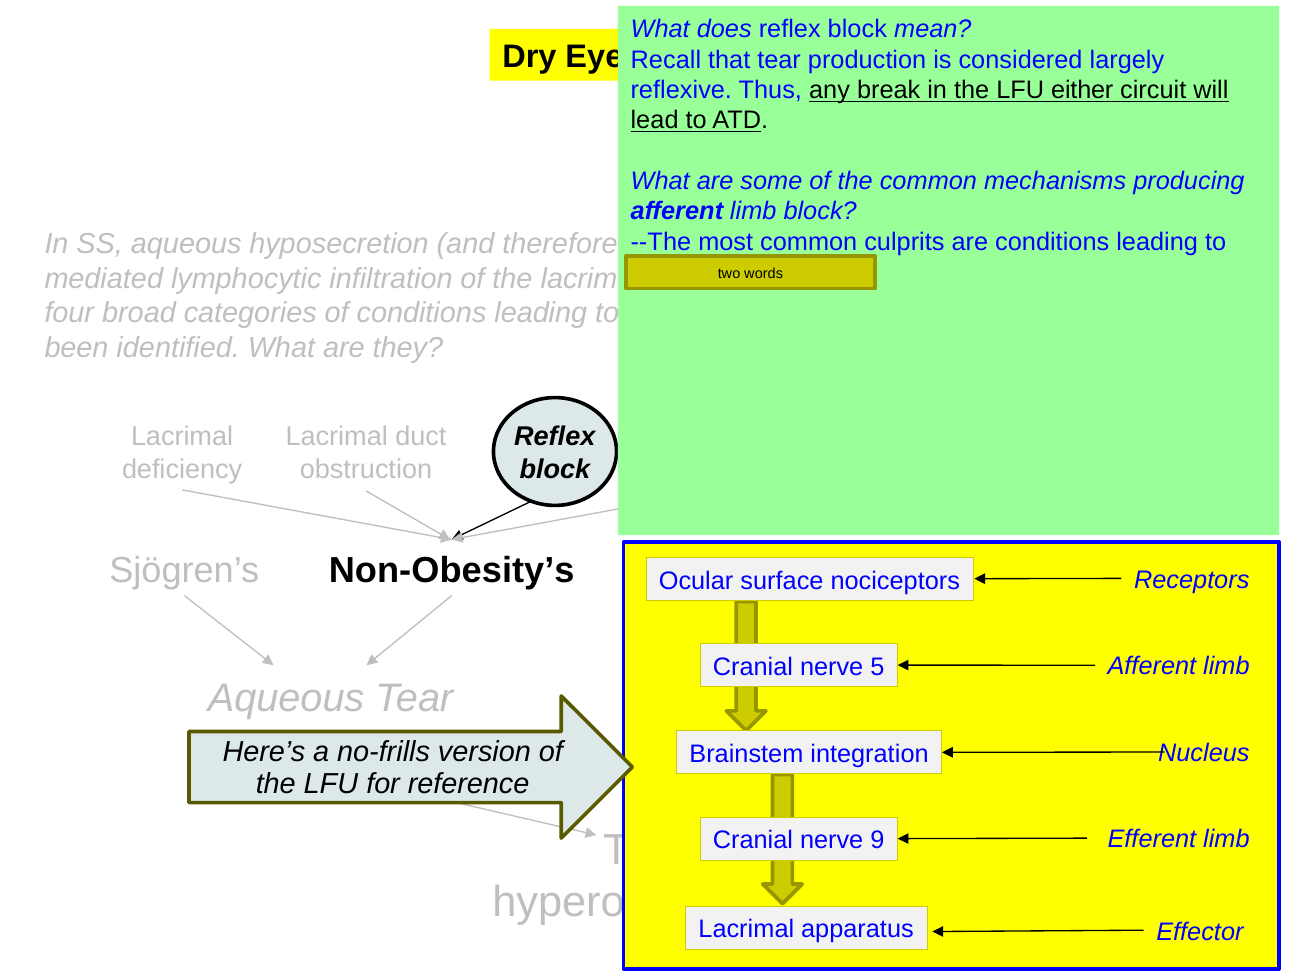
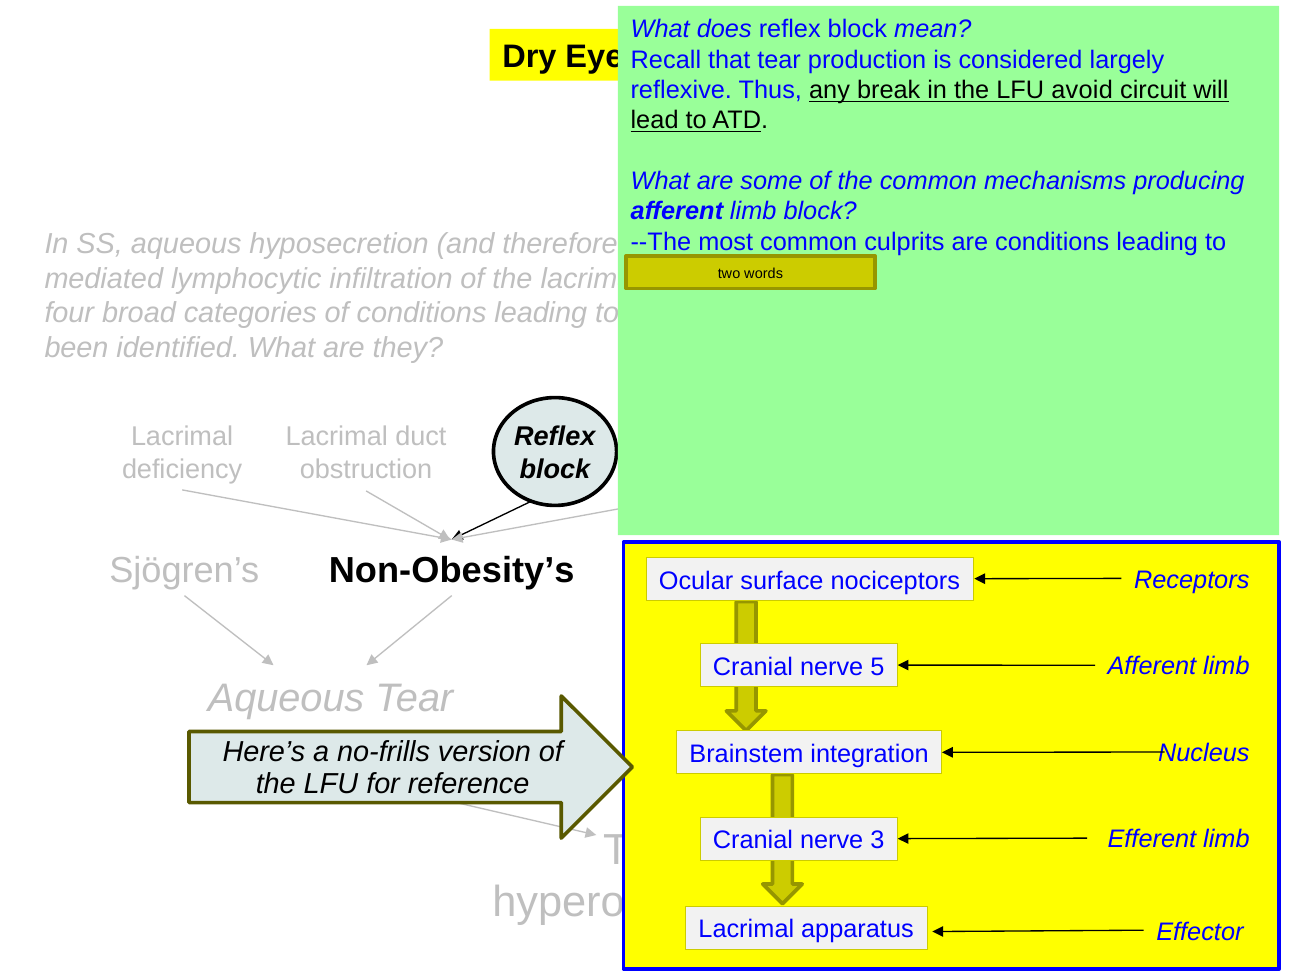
either: either -> avoid (1082, 90)
9: 9 -> 3 (877, 840)
